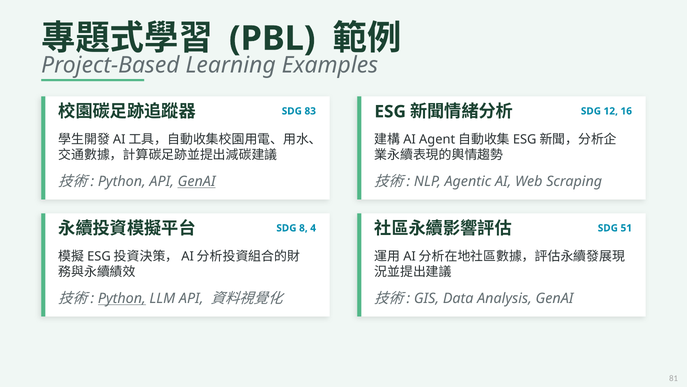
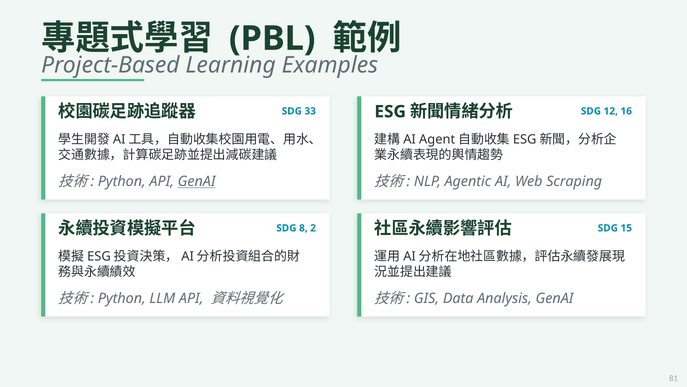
83: 83 -> 33 (310, 111)
4: 4 -> 2 (313, 228)
51: 51 -> 15 (626, 228)
Python underline: present -> none (122, 298)
